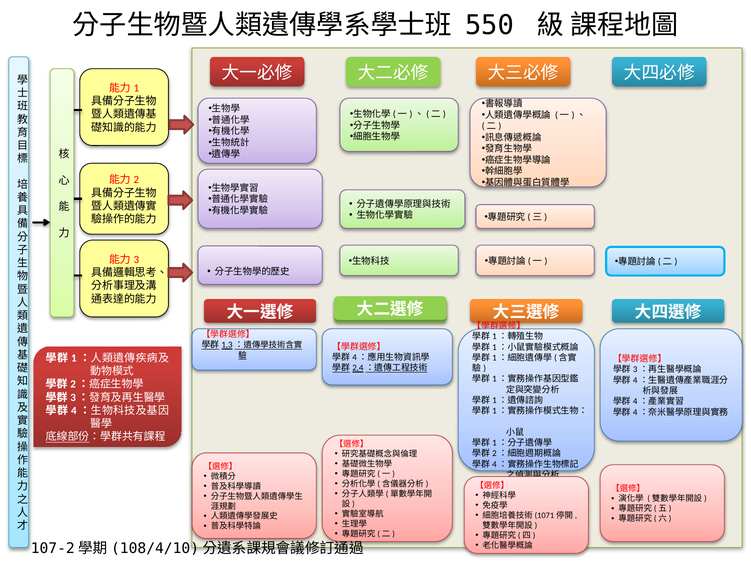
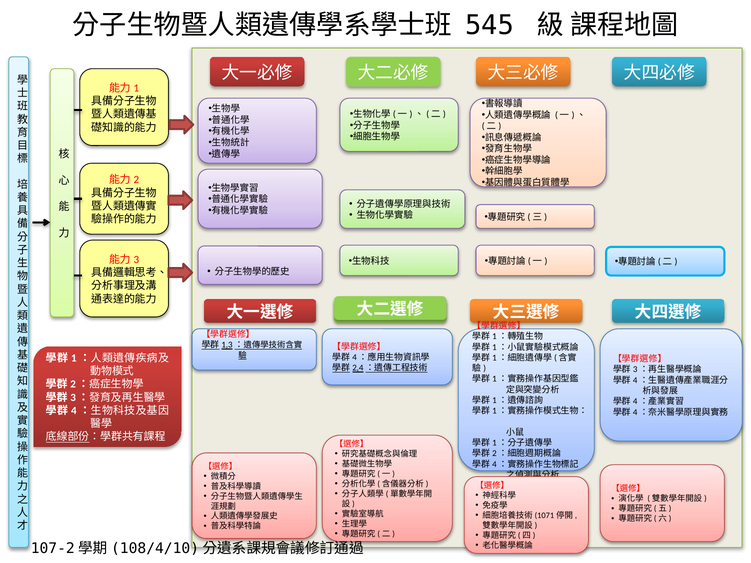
550: 550 -> 545 (490, 25)
